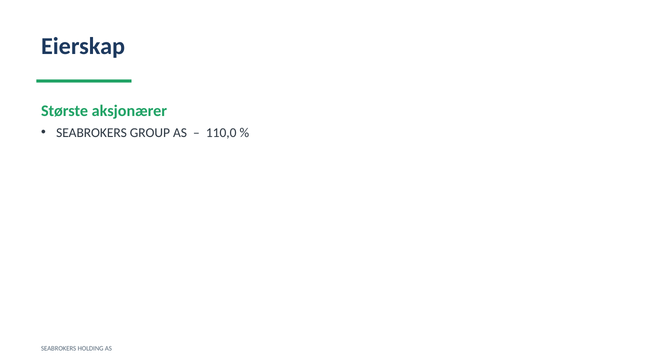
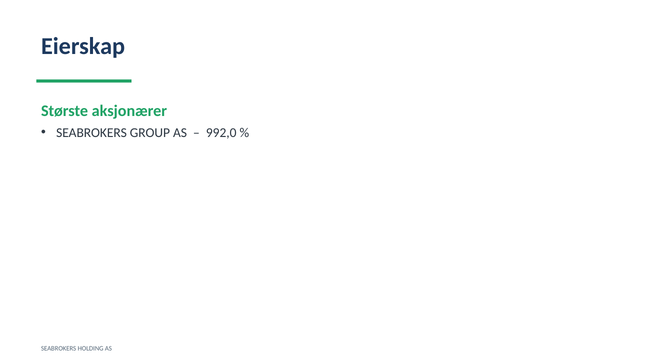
110,0: 110,0 -> 992,0 (221, 133)
